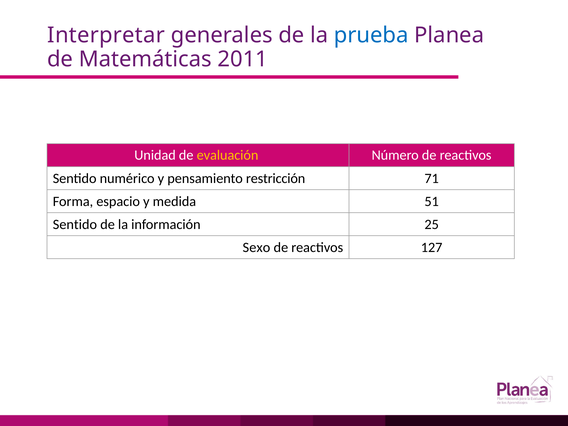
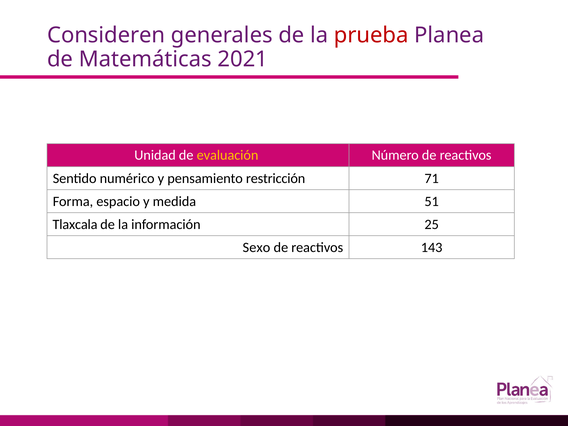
Interpretar: Interpretar -> Consideren (106, 35)
prueba colour: blue -> red (371, 35)
2011: 2011 -> 2021 (243, 59)
Sentido: Sentido -> Tlaxcala (75, 224)
127: 127 -> 143 (432, 247)
